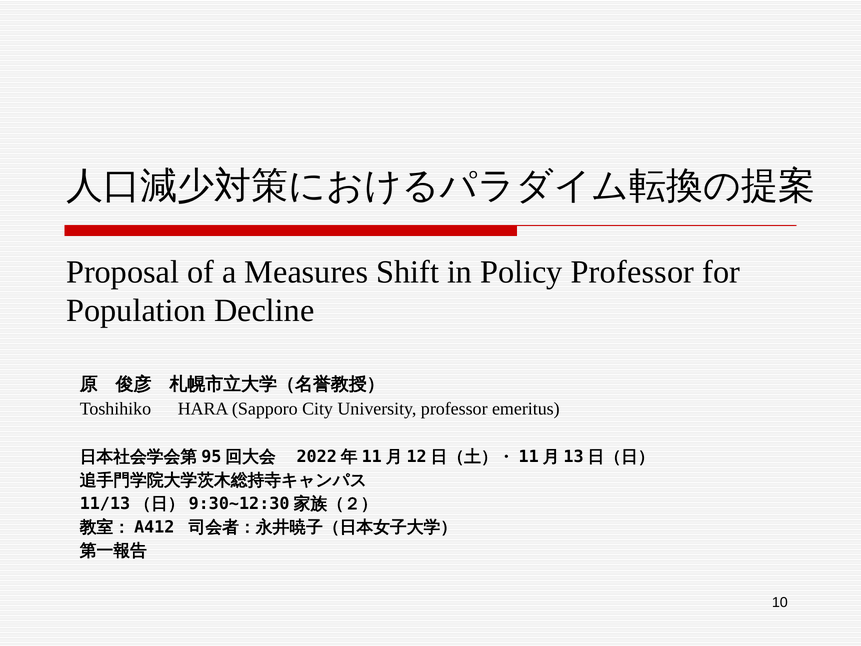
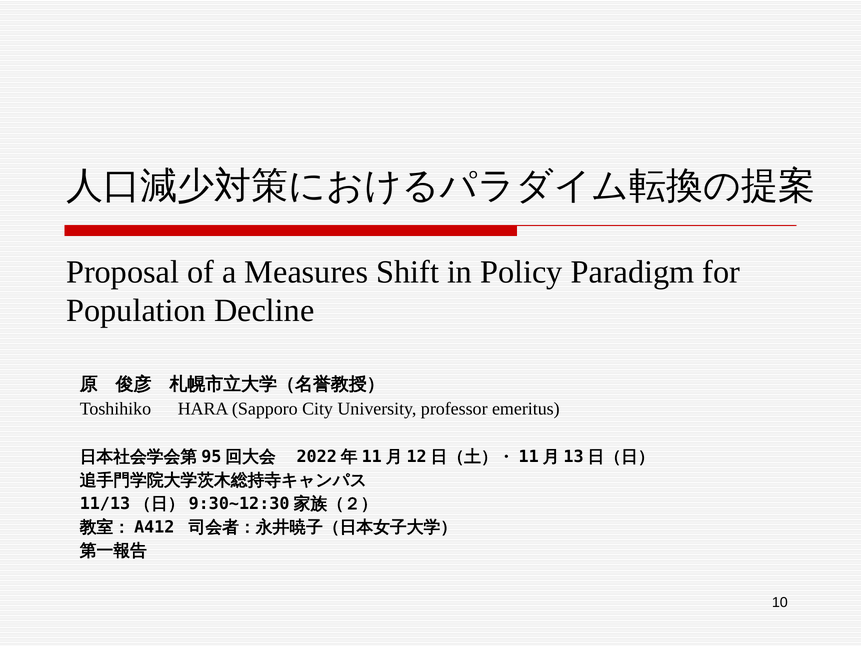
Policy Professor: Professor -> Paradigm (633, 272)
